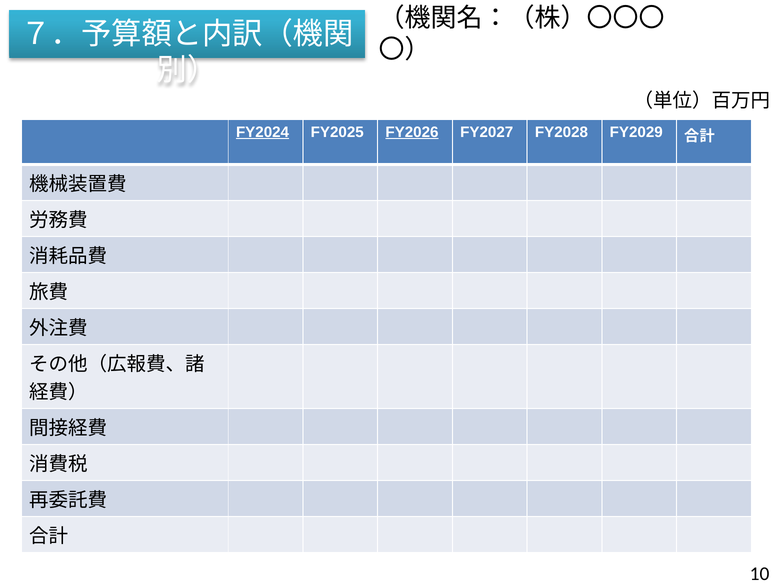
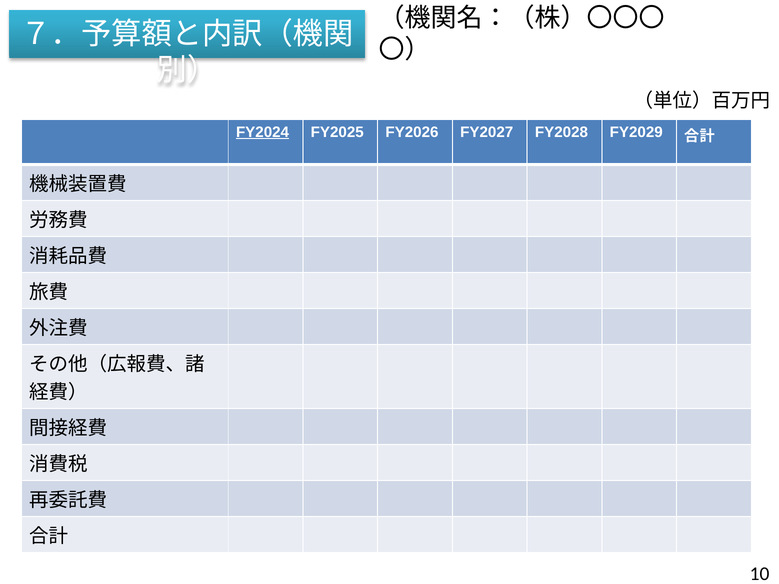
FY2026 underline: present -> none (412, 132)
